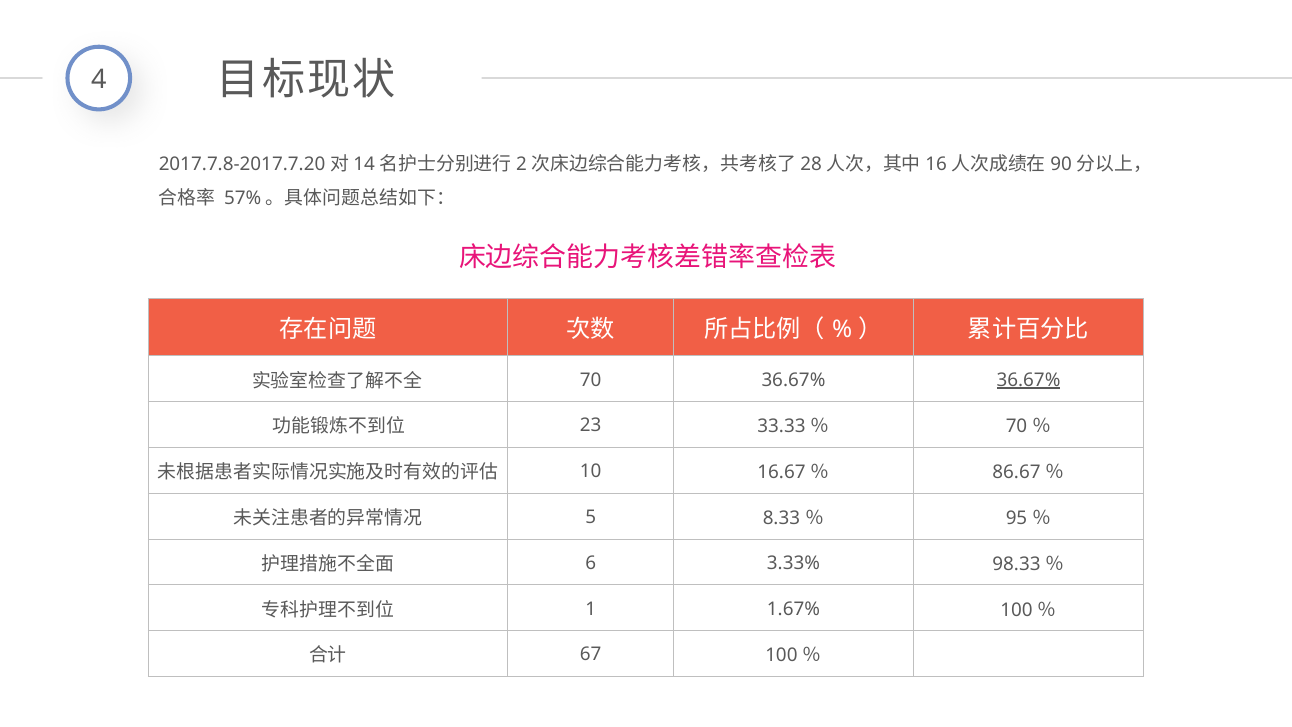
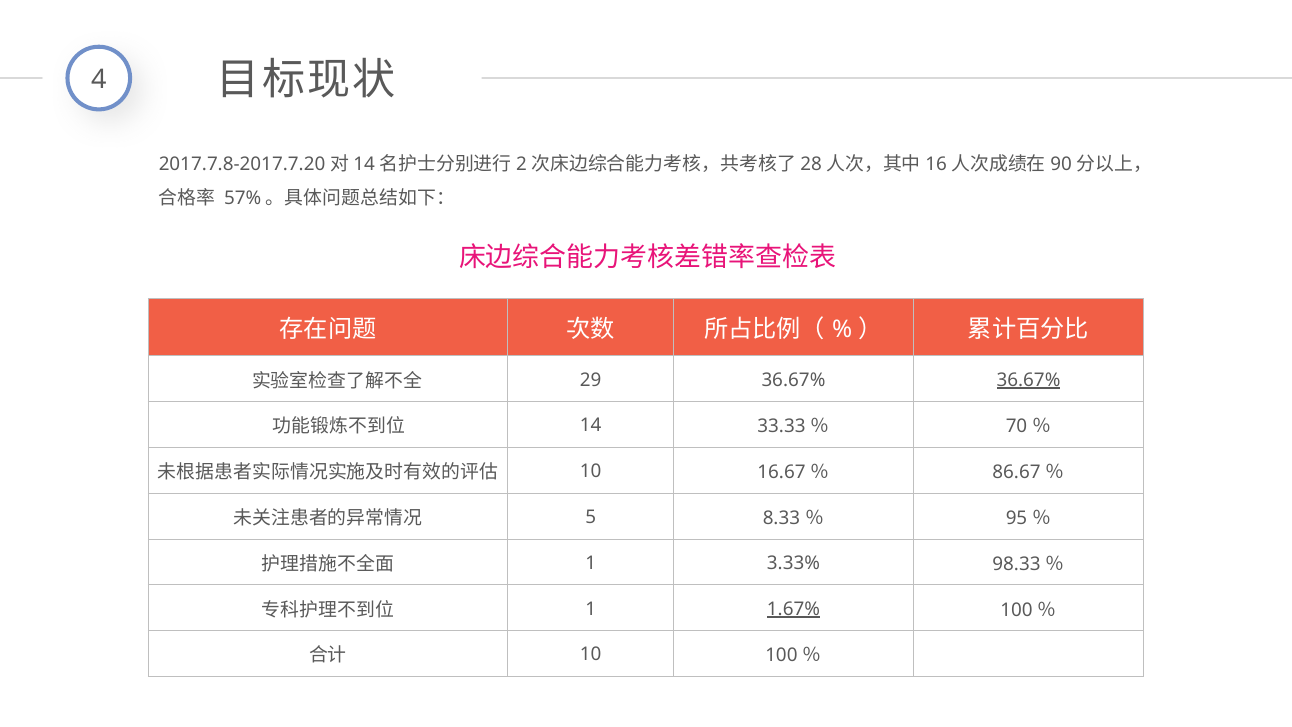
70: 70 -> 29 (591, 380)
23: 23 -> 14 (591, 426)
6: 6 -> 1 (591, 563)
1.67% underline: none -> present (793, 609)
67: 67 -> 10 (591, 654)
